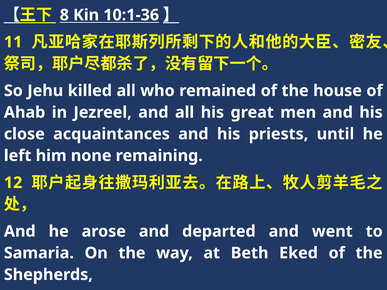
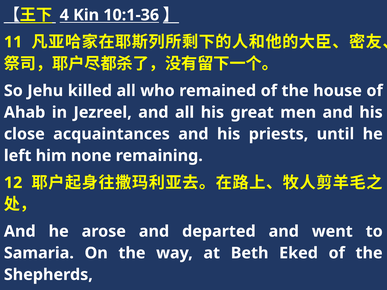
8: 8 -> 4 (64, 15)
